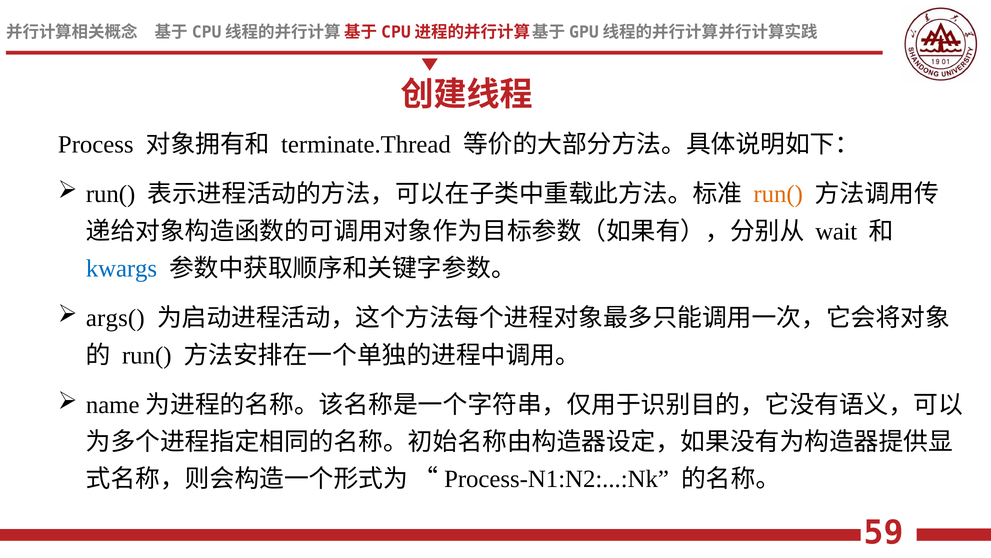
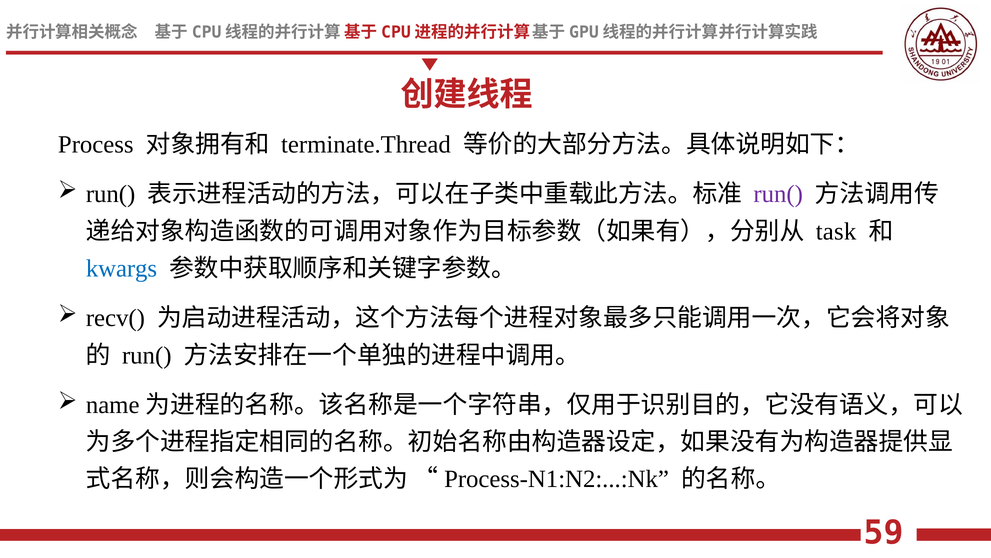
run( colour: orange -> purple (778, 194)
wait: wait -> task (836, 231)
args(: args( -> recv( (115, 318)
